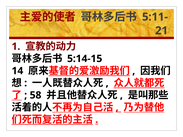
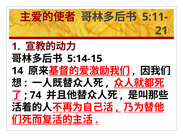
58: 58 -> 74 (36, 95)
